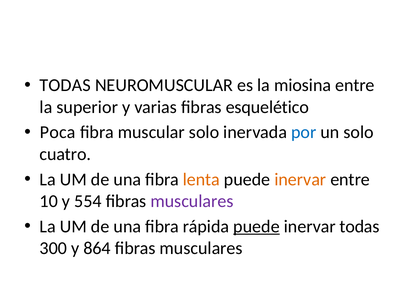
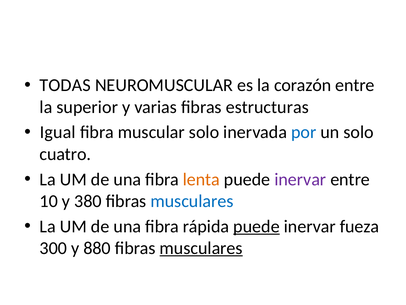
miosina: miosina -> corazón (303, 85)
esquelético: esquelético -> estructuras (267, 107)
Poca: Poca -> Igual (58, 132)
inervar colour: orange -> purple (300, 179)
554: 554 -> 380 (88, 201)
musculares colour: purple -> blue (192, 201)
inervar todas: todas -> fueza (359, 226)
864: 864 -> 880 (97, 248)
musculares underline: none -> present (201, 248)
